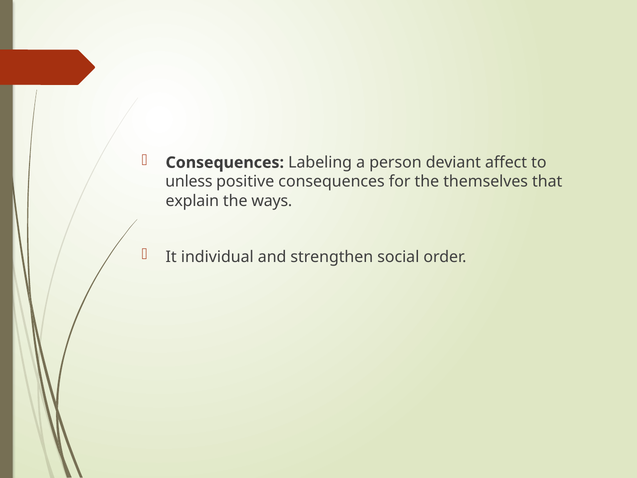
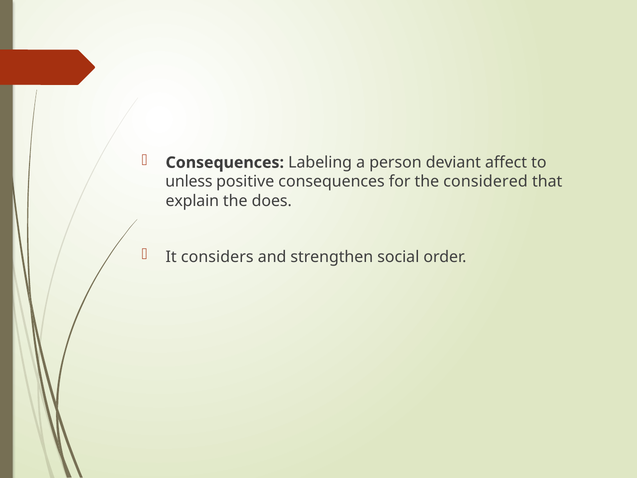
themselves: themselves -> considered (486, 182)
ways: ways -> does (272, 201)
individual: individual -> considers (217, 257)
